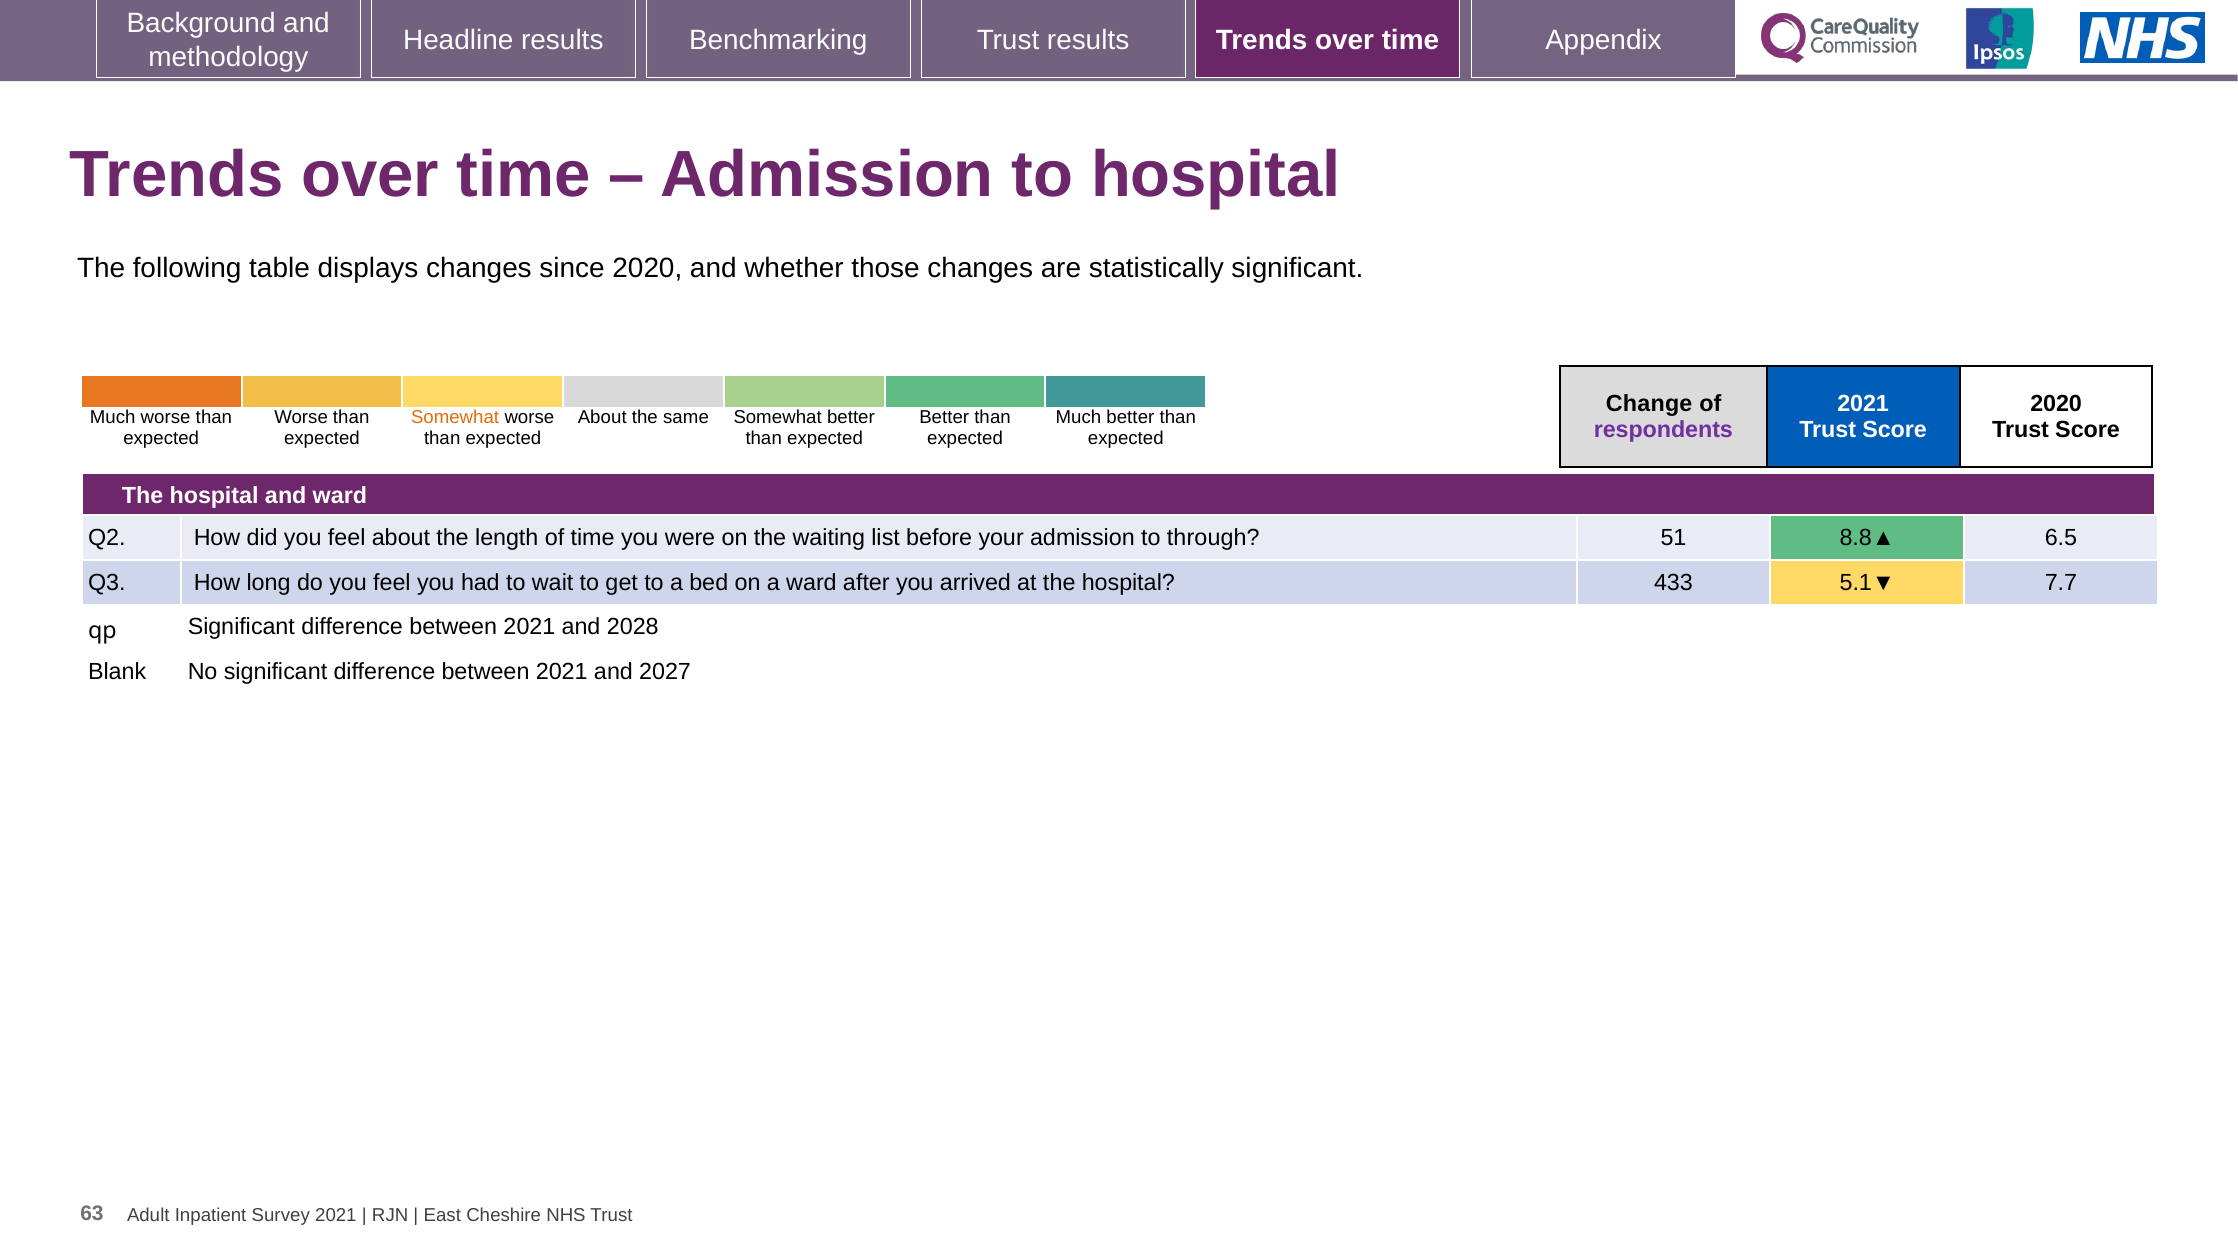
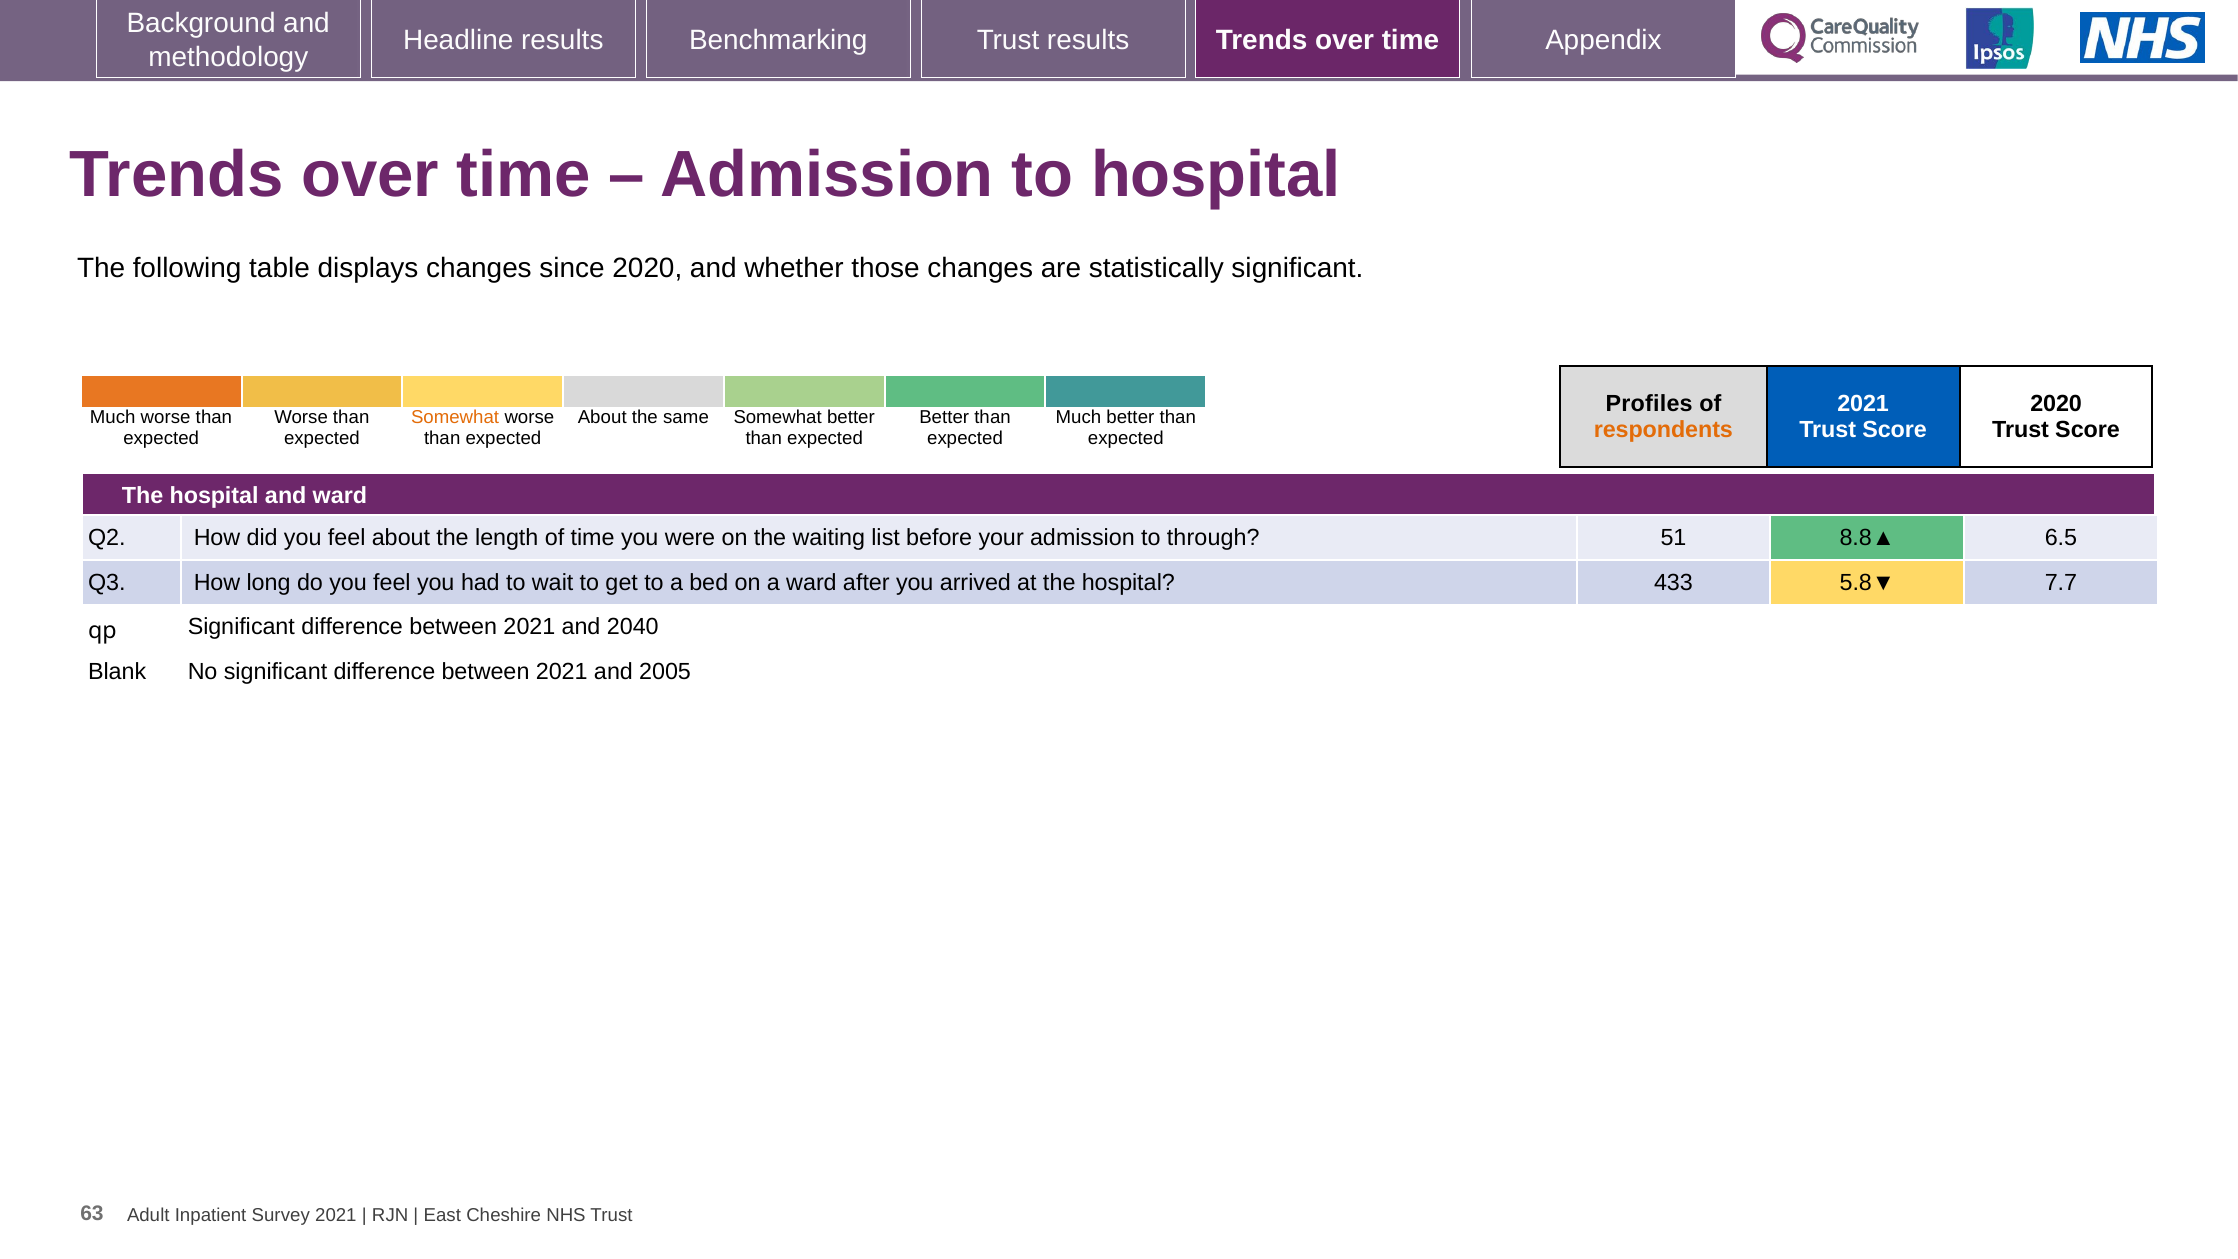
Change: Change -> Profiles (1649, 404)
respondents colour: purple -> orange (1663, 430)
5.1▼: 5.1▼ -> 5.8▼ (1867, 583)
2028: 2028 -> 2040 (633, 627)
2027: 2027 -> 2005 (665, 672)
